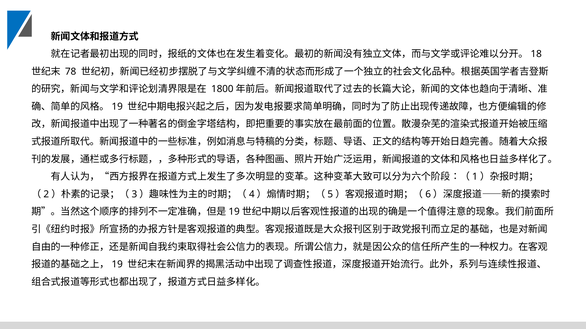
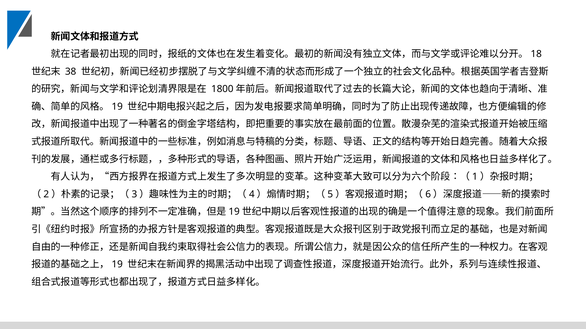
78: 78 -> 38 (71, 72)
